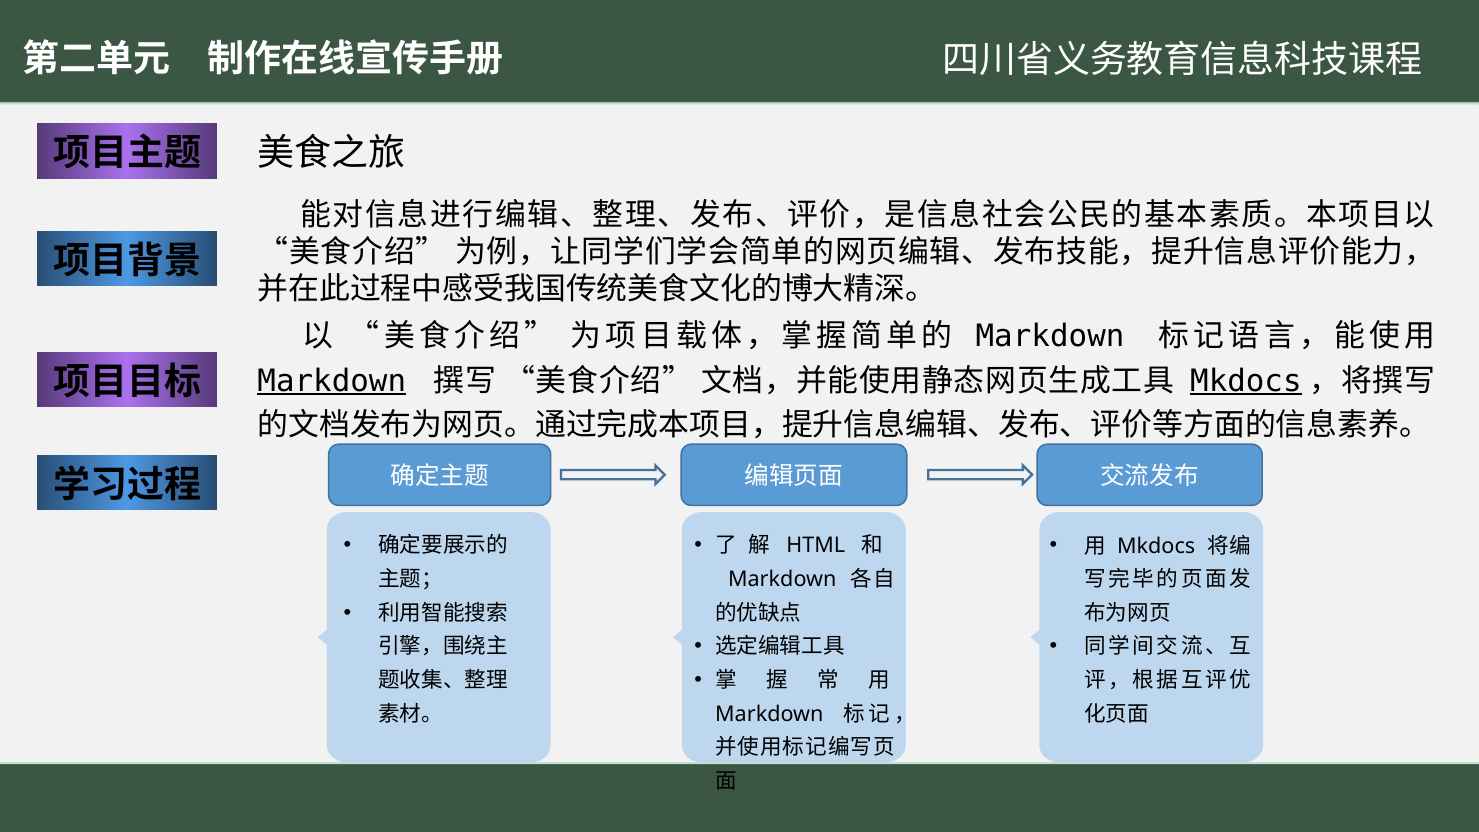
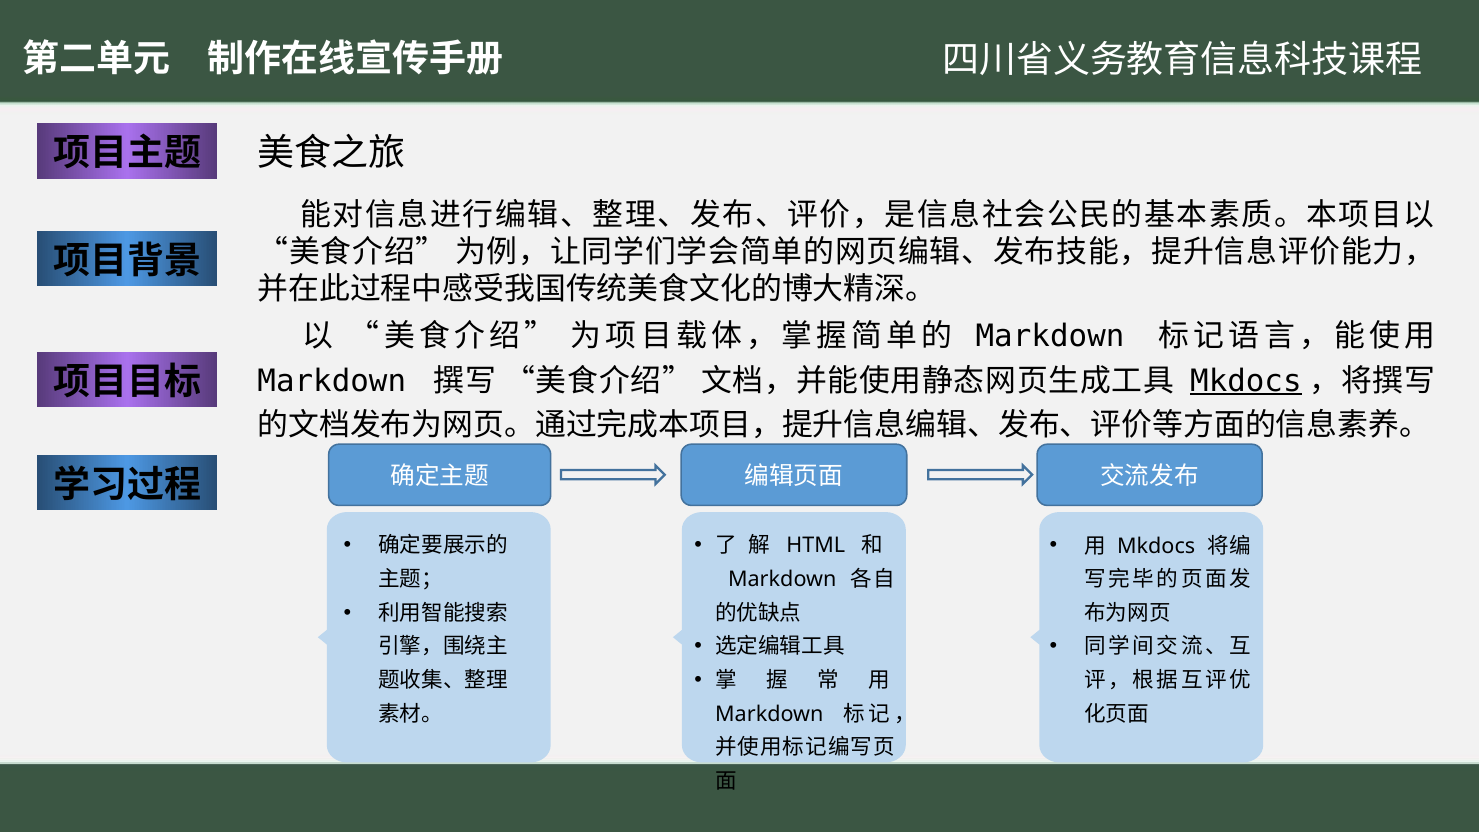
Markdown underline: present -> none (332, 381)
